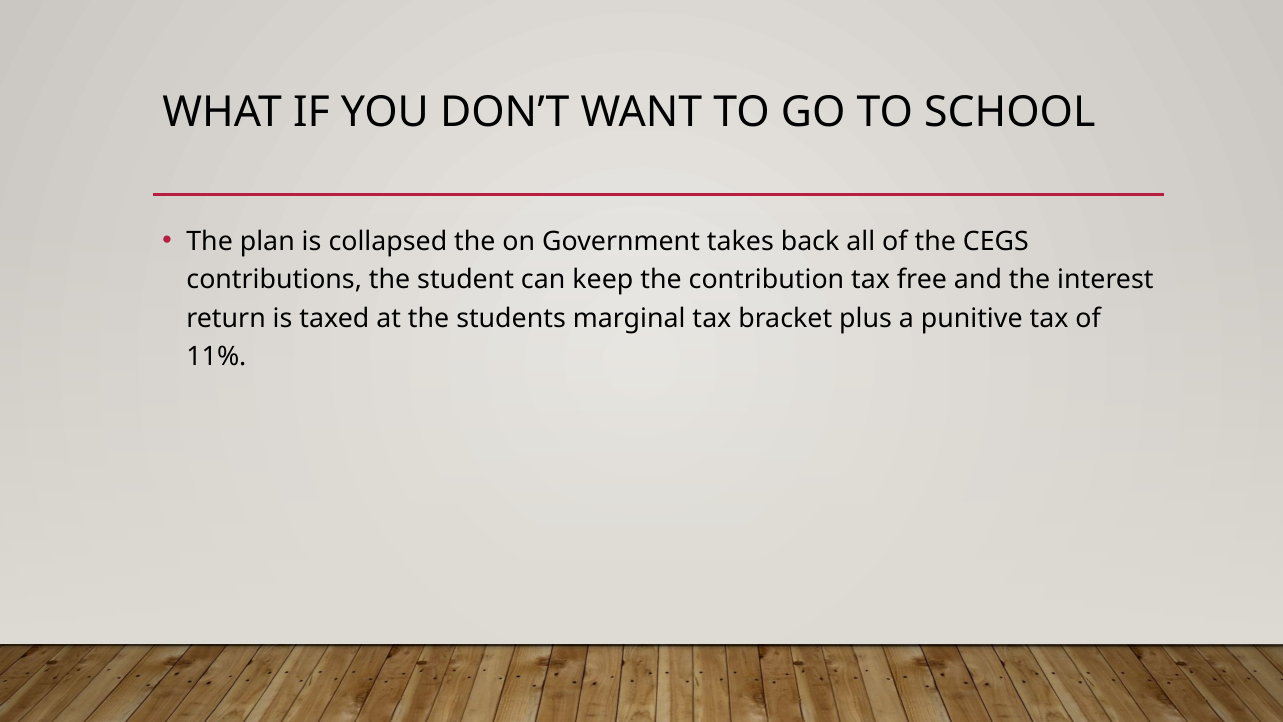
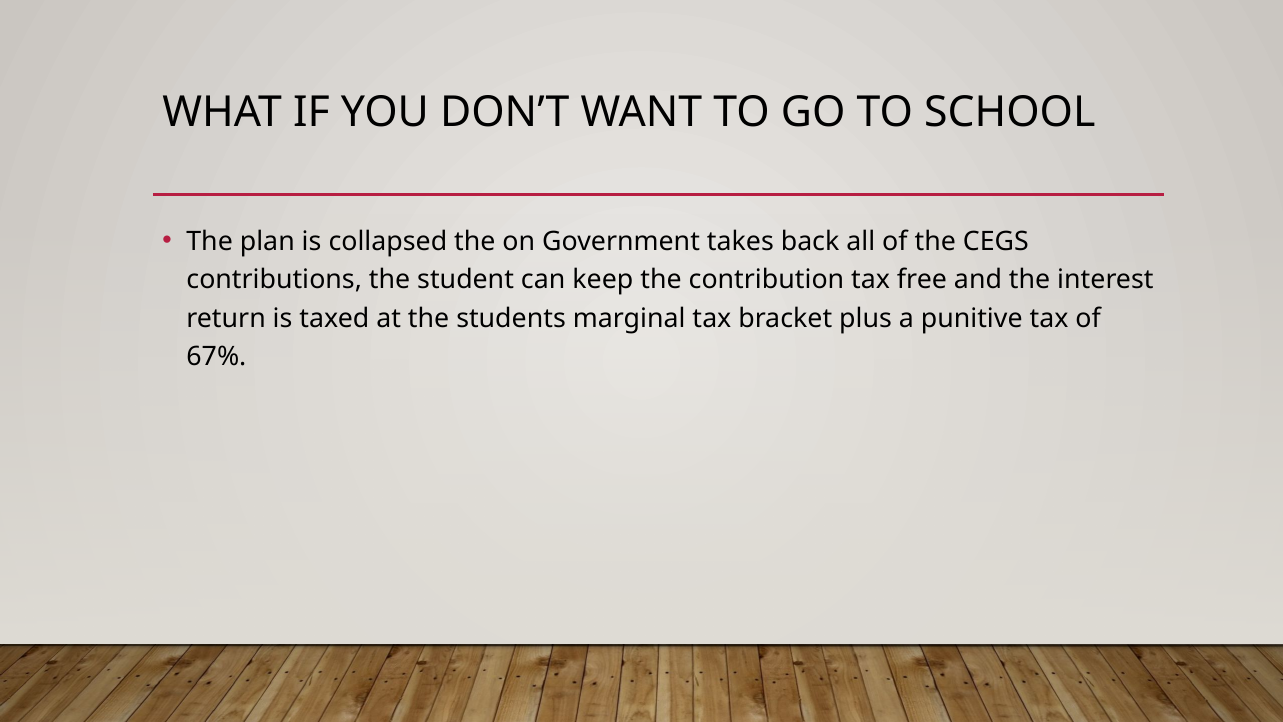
11%: 11% -> 67% (216, 357)
